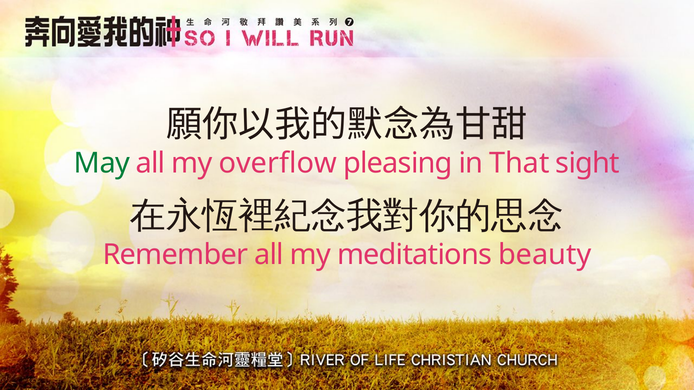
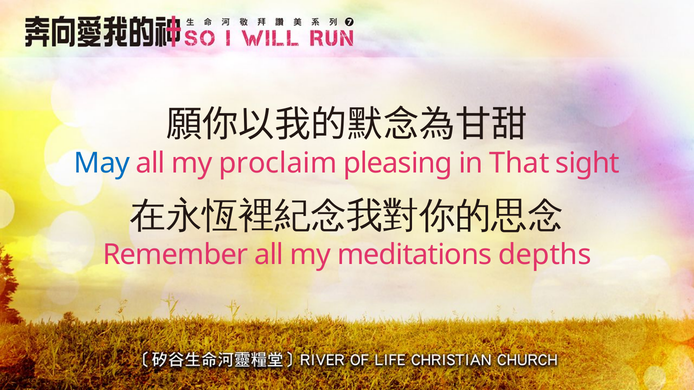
May colour: green -> blue (102, 163)
overflow: overflow -> proclaim (278, 163)
beauty: beauty -> depths (545, 255)
